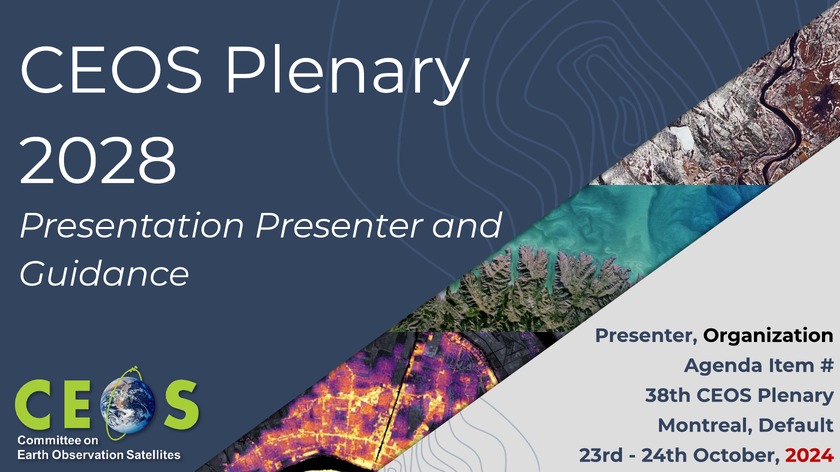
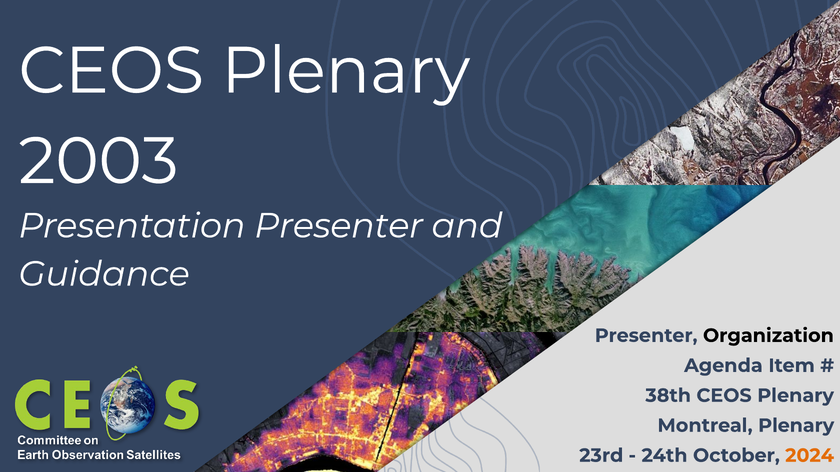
2028: 2028 -> 2003 (98, 162)
Montreal Default: Default -> Plenary (796, 426)
2024 colour: red -> orange (810, 456)
